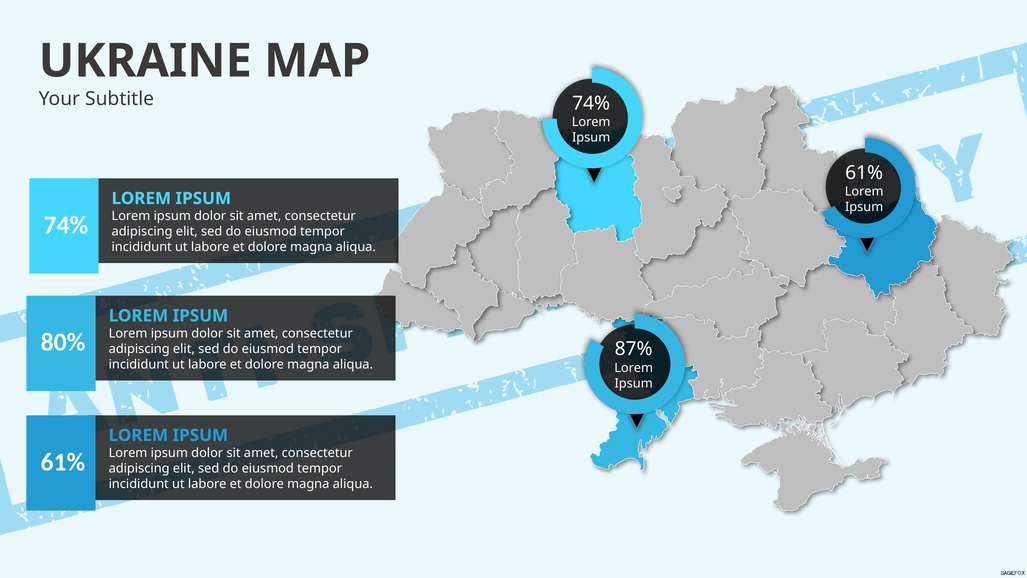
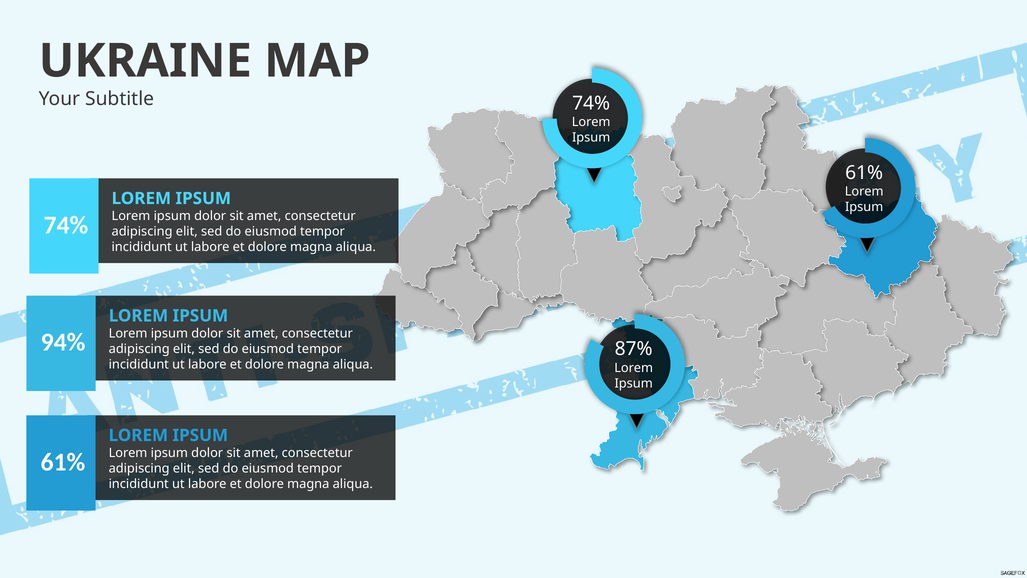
80%: 80% -> 94% (63, 342)
